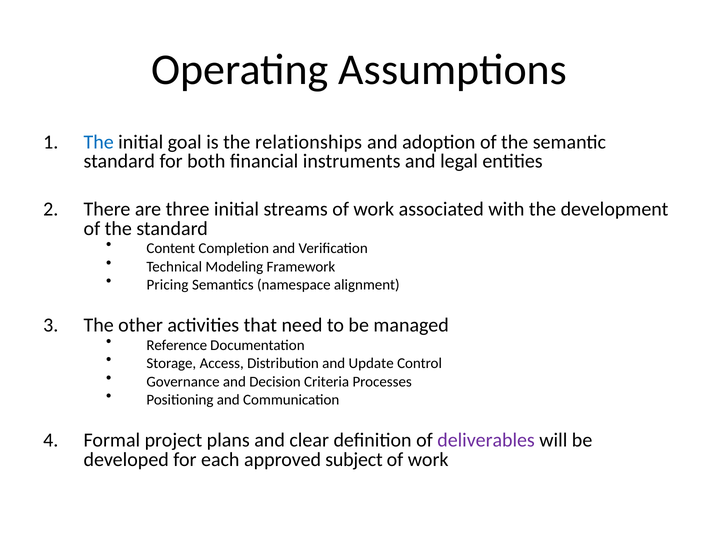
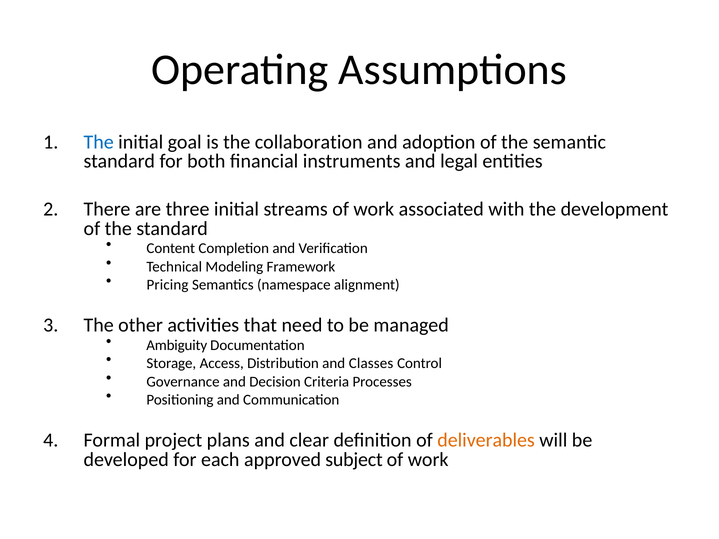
relationships: relationships -> collaboration (309, 142)
Reference: Reference -> Ambiguity (177, 345)
Update: Update -> Classes (371, 364)
deliverables colour: purple -> orange (486, 441)
